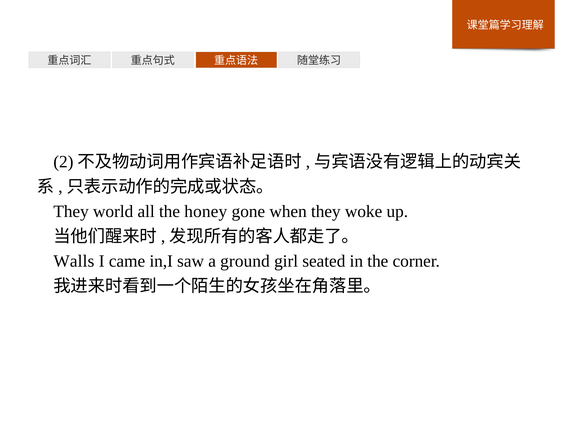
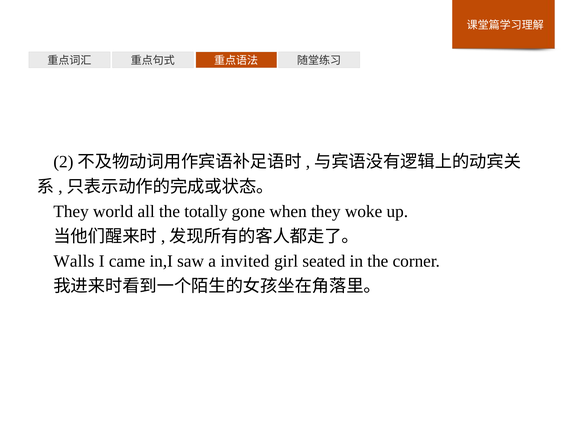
honey: honey -> totally (206, 211)
ground: ground -> invited (245, 261)
